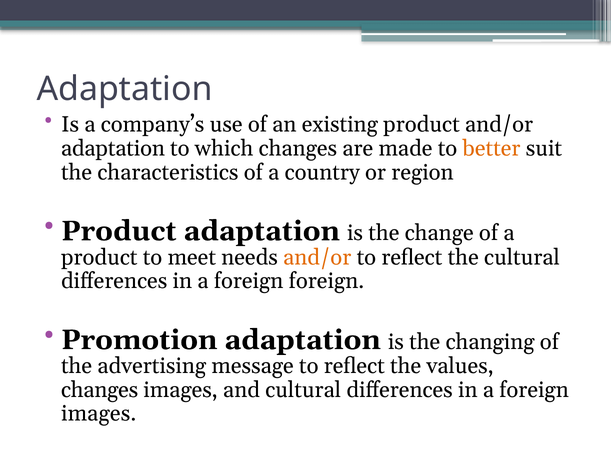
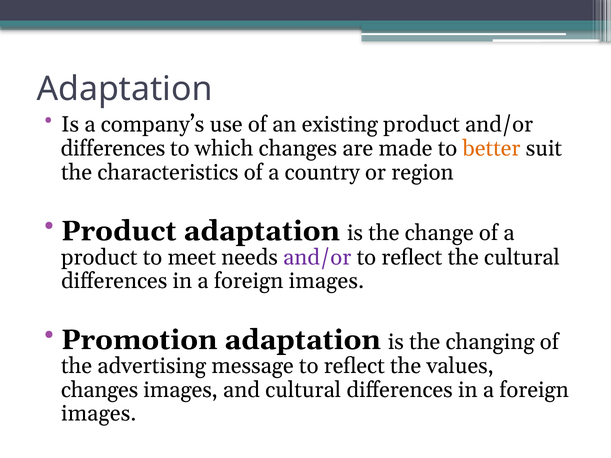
adaptation: adaptation -> differences (113, 149)
and/or colour: orange -> purple (317, 257)
foreign: foreign -> images (326, 281)
